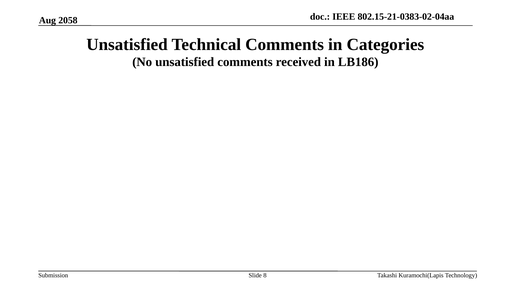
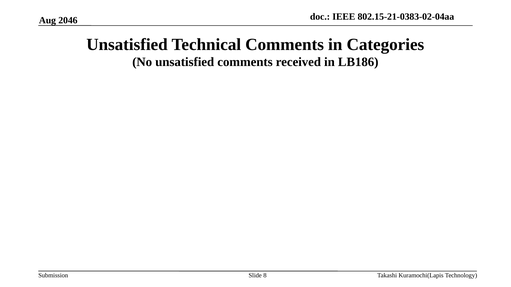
2058: 2058 -> 2046 (68, 20)
